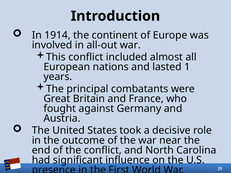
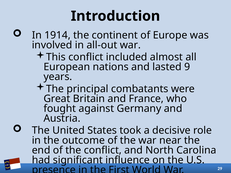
1: 1 -> 9 (187, 67)
